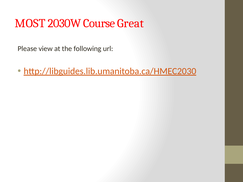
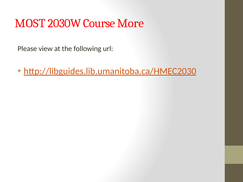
Great: Great -> More (130, 23)
